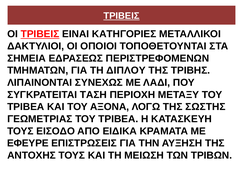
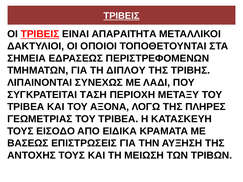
ΚΑΤΗΓΟΡΙΕΣ: ΚΑΤΗΓΟΡΙΕΣ -> ΑΠΑΡΑΙΤΗΤΑ (124, 34)
ΣΩΣΤΗΣ: ΣΩΣΤΗΣ -> ΠΛΗΡΕΣ (206, 107)
ΕΦΕΥΡΕ: ΕΦΕΥΡΕ -> ΒΑΣΕΩΣ (28, 143)
